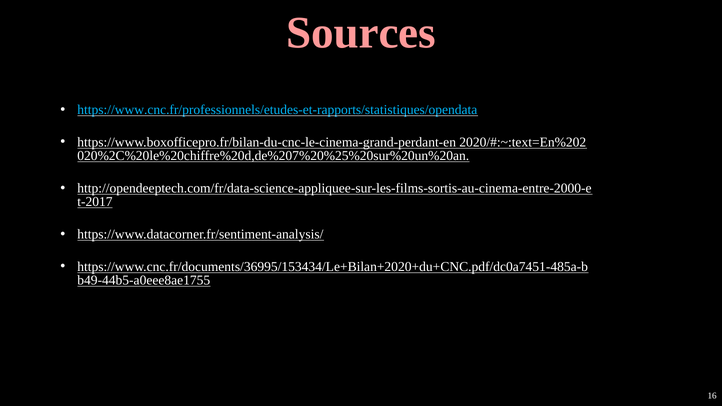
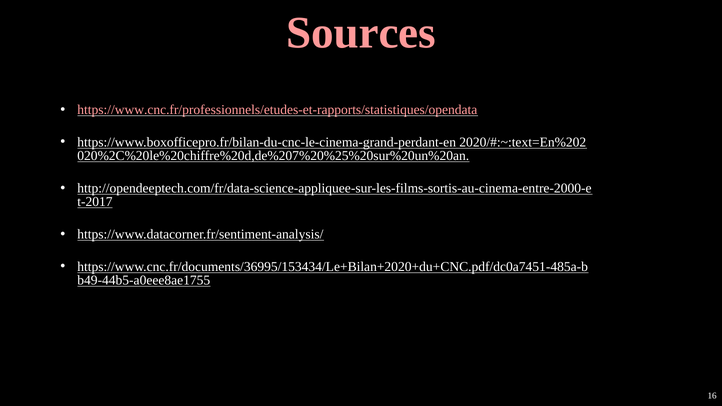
https://www.cnc.fr/professionnels/etudes-et-rapports/statistiques/opendata colour: light blue -> pink (277, 110)
